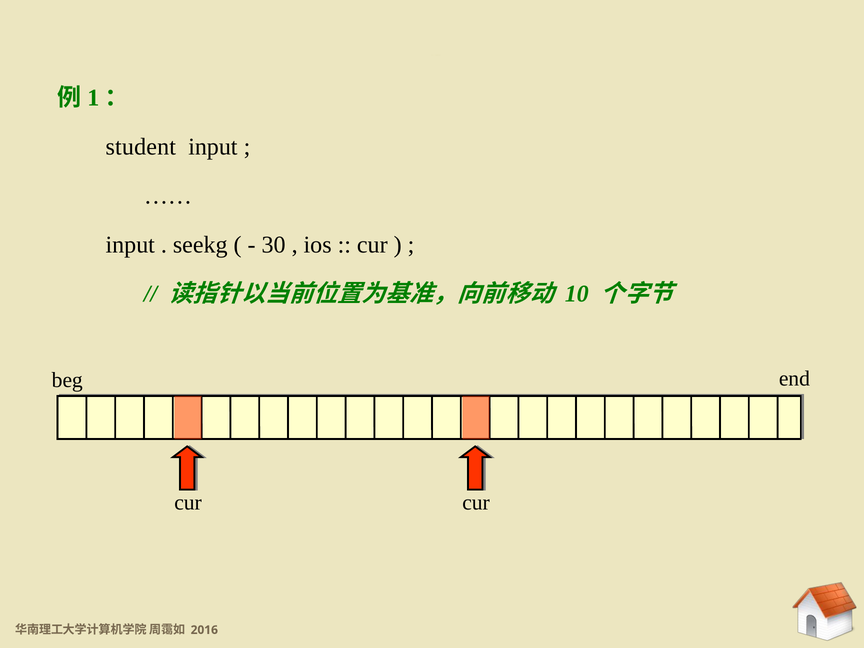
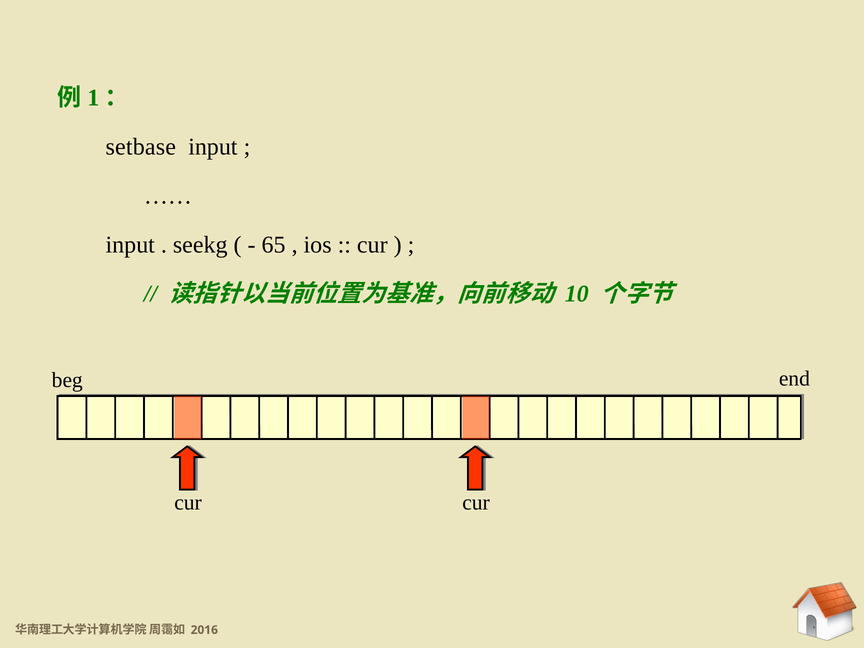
student: student -> setbase (141, 147)
30: 30 -> 65 (274, 245)
